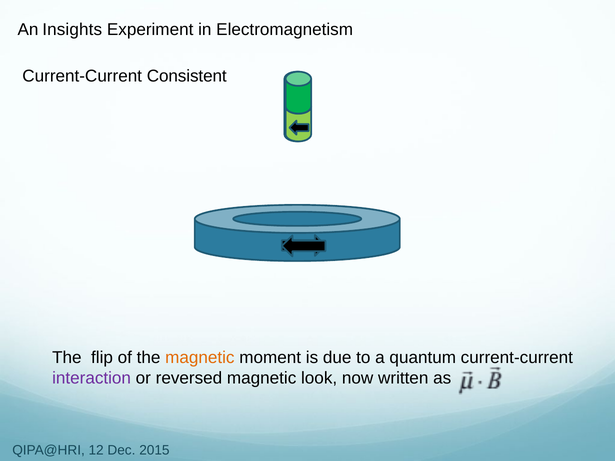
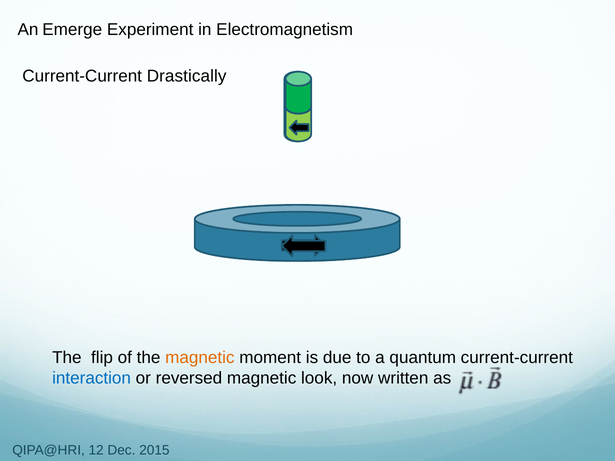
Insights: Insights -> Emerge (72, 30)
Consistent: Consistent -> Drastically (187, 76)
interaction colour: purple -> blue (92, 378)
